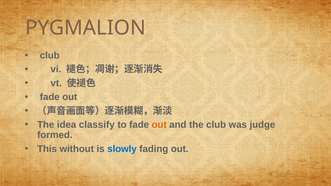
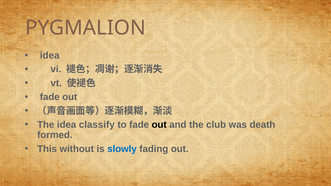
club: club -> idea (50, 55)
out colour: orange -> black (159, 125)
judge: judge -> death (262, 125)
